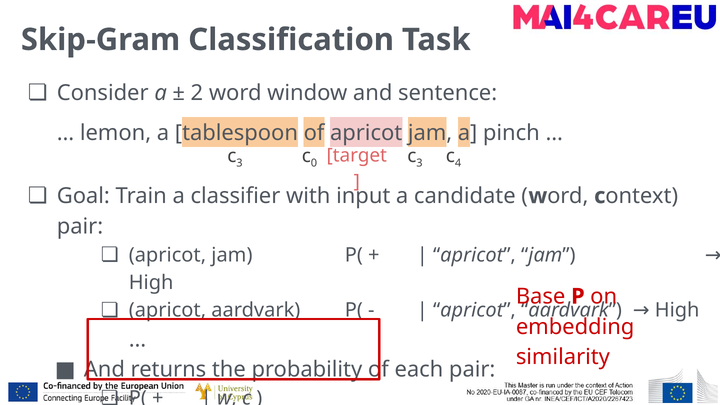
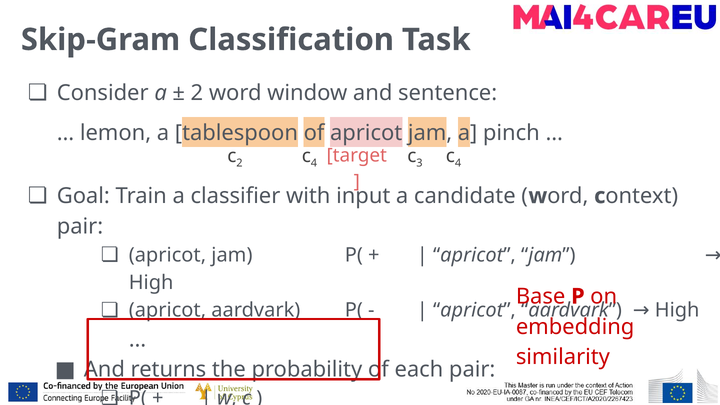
3: 3 -> 2 (239, 163)
0: 0 -> 4 (314, 163)
